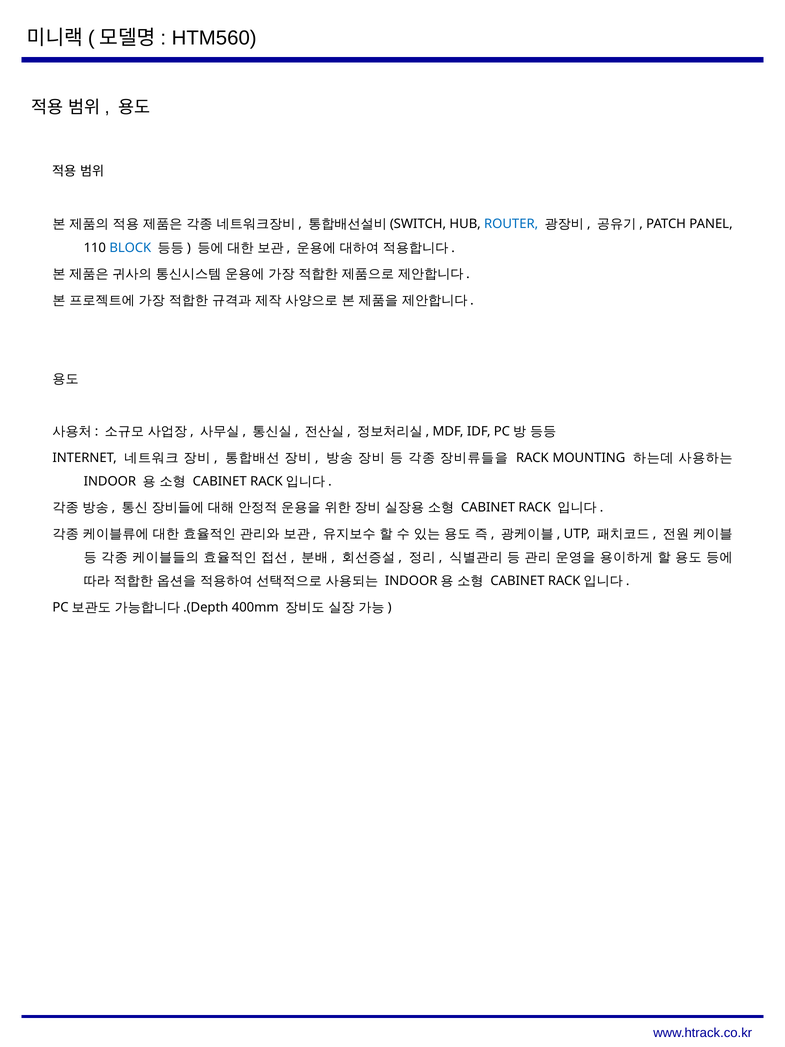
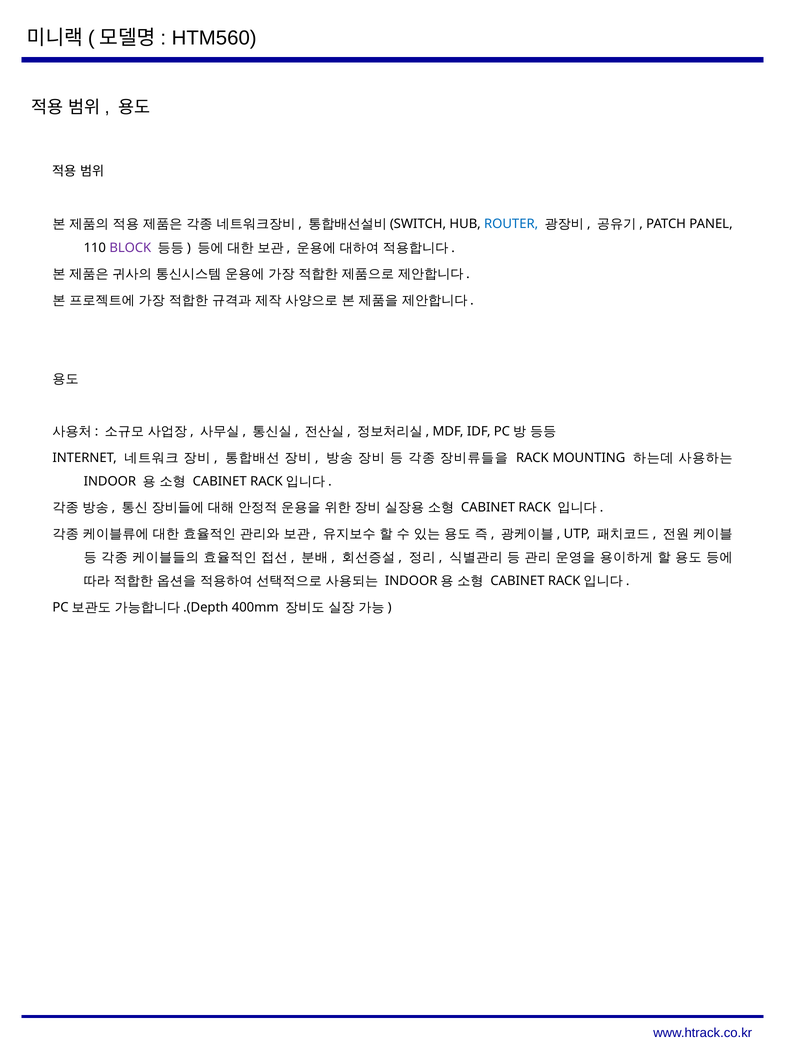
BLOCK colour: blue -> purple (130, 248)
